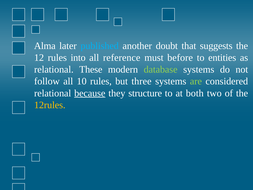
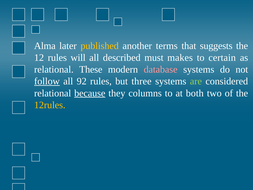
published colour: light blue -> yellow (100, 46)
doubt: doubt -> terms (167, 46)
into: into -> will (78, 58)
reference: reference -> described (122, 58)
before: before -> makes (180, 58)
entities: entities -> certain (222, 58)
database colour: light green -> pink (161, 69)
follow underline: none -> present (47, 81)
10: 10 -> 92 (82, 81)
structure: structure -> columns (145, 93)
